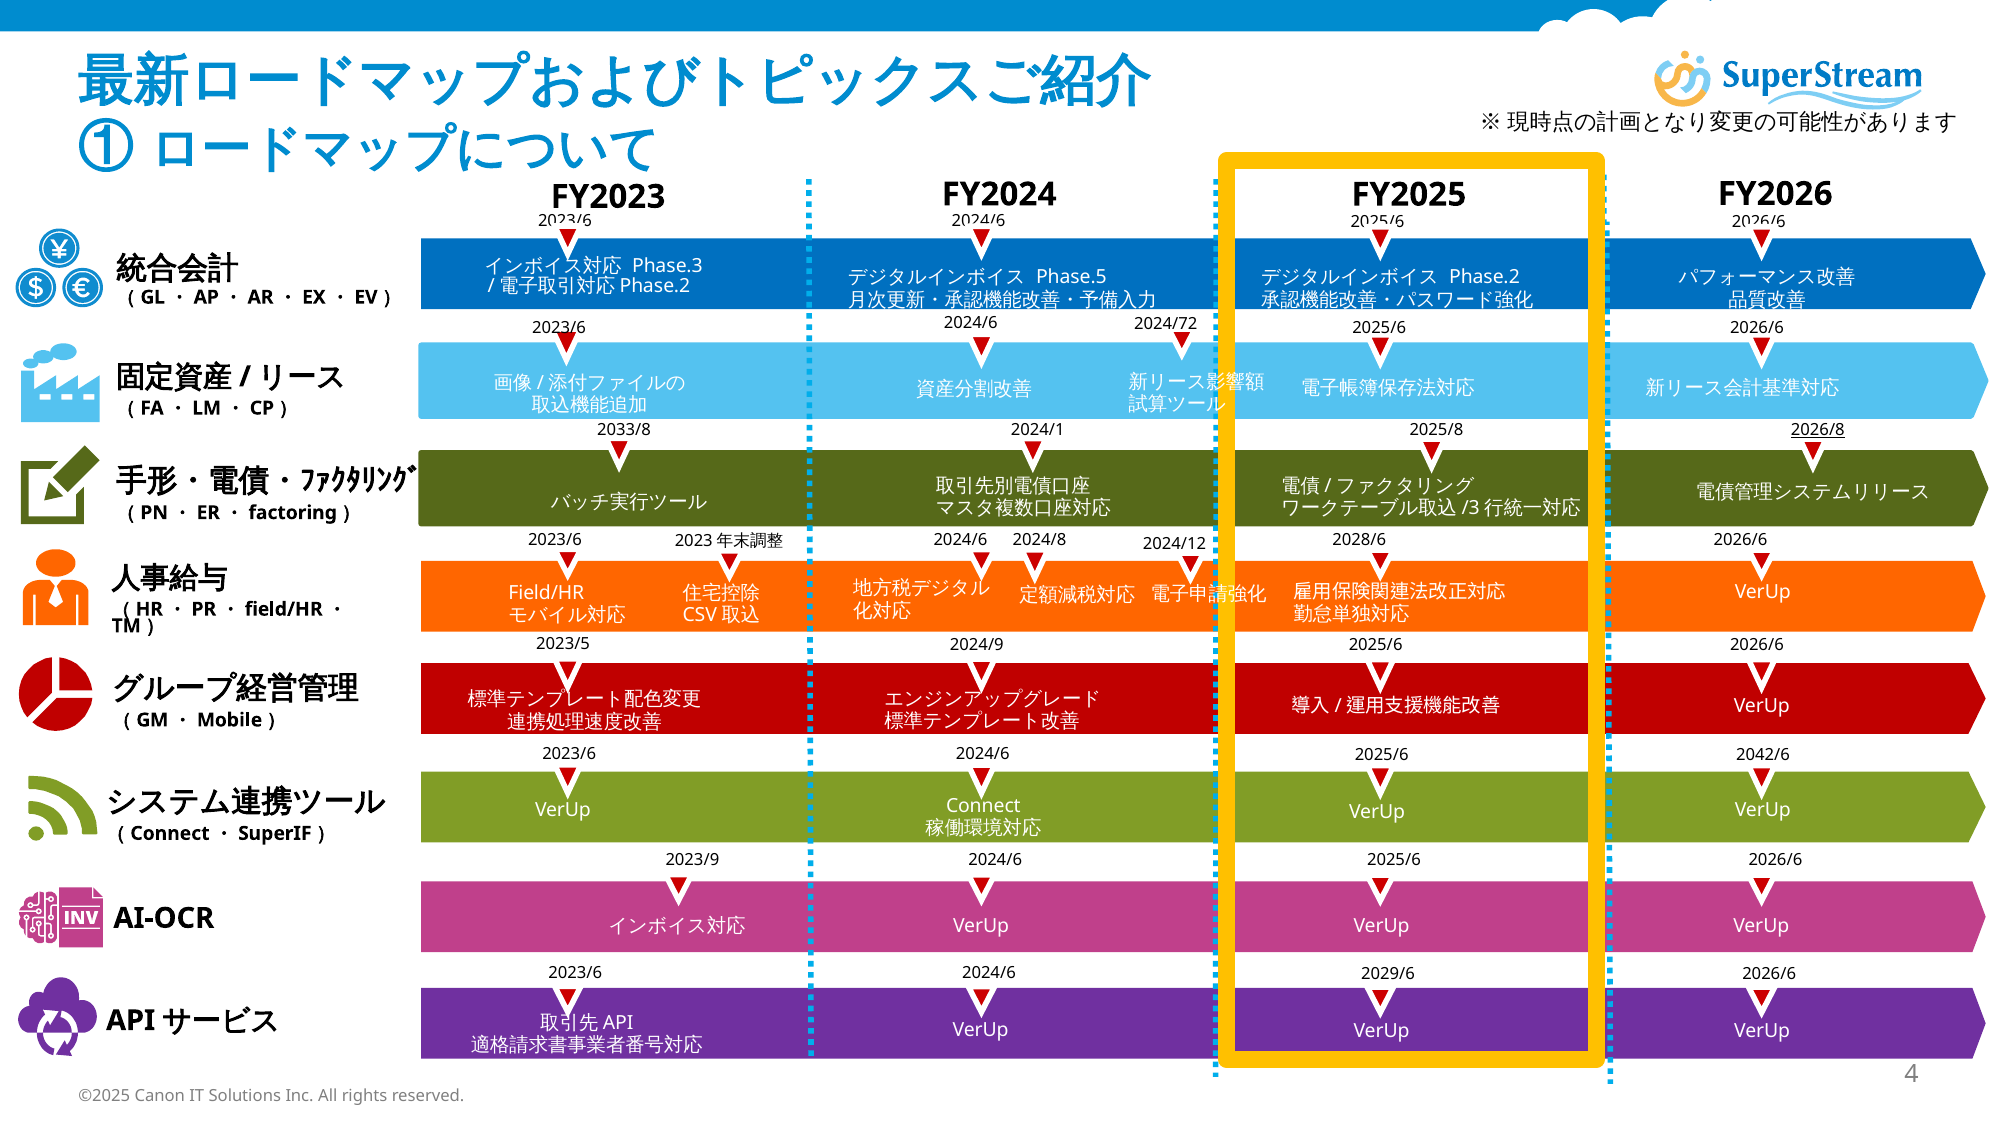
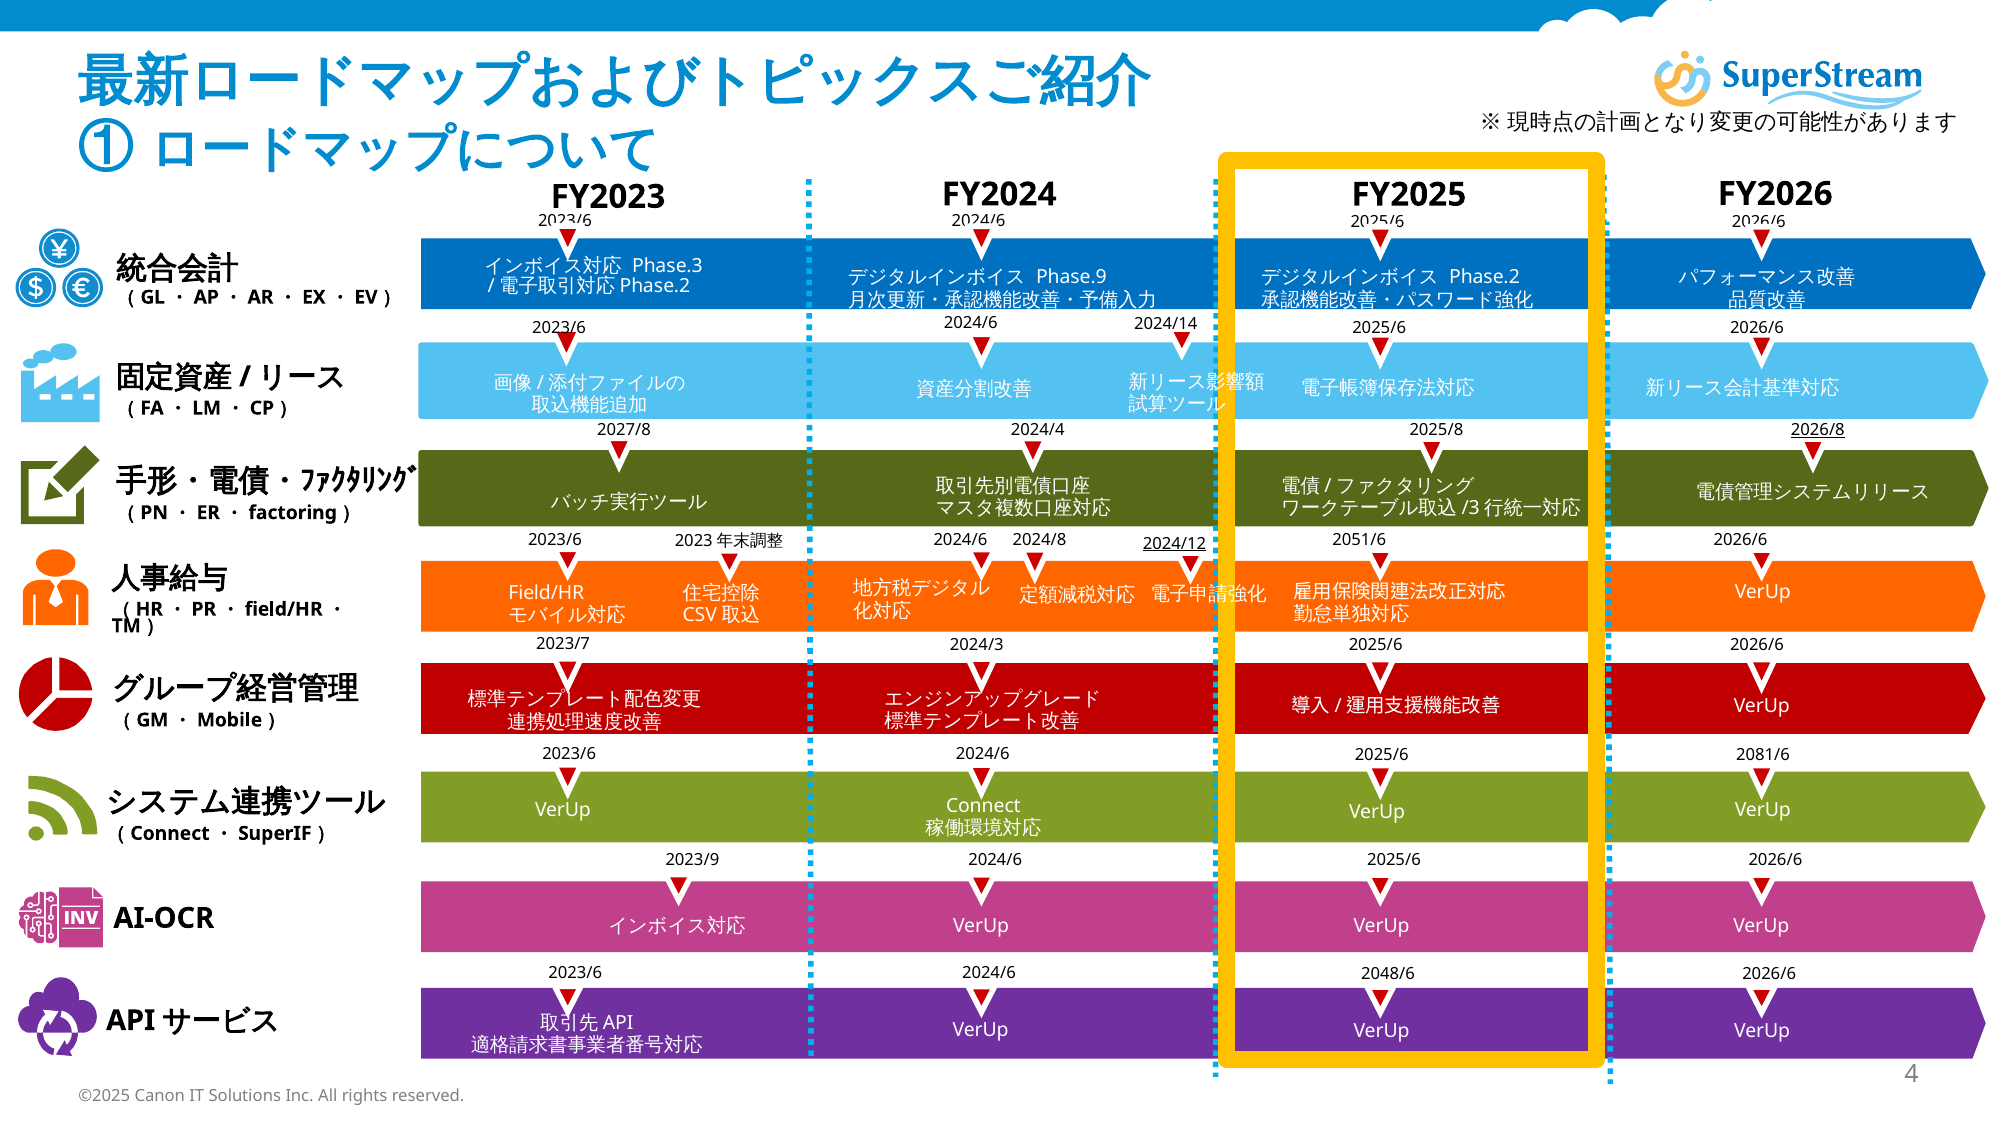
Phase.5: Phase.5 -> Phase.9 (1071, 277)
2024/72: 2024/72 -> 2024/14 (1166, 324)
2033/8: 2033/8 -> 2027/8 (624, 429)
2024/1: 2024/1 -> 2024/4 (1038, 430)
2028/6: 2028/6 -> 2051/6 (1359, 540)
2024/12 underline: none -> present (1174, 543)
2023/5: 2023/5 -> 2023/7 (563, 644)
2024/9: 2024/9 -> 2024/3 (977, 644)
2042/6: 2042/6 -> 2081/6 (1763, 754)
2029/6: 2029/6 -> 2048/6 (1388, 973)
